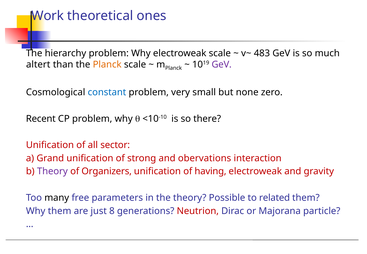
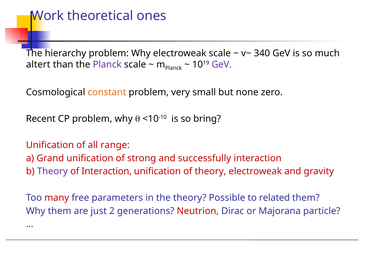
483: 483 -> 340 (262, 53)
Planck colour: orange -> purple (107, 64)
constant colour: blue -> orange (107, 92)
there: there -> bring (207, 119)
sector: sector -> range (115, 145)
obervations: obervations -> successfully (205, 158)
of Organizers: Organizers -> Interaction (107, 171)
of having: having -> theory (210, 171)
many colour: black -> red (57, 198)
8: 8 -> 2 (112, 211)
